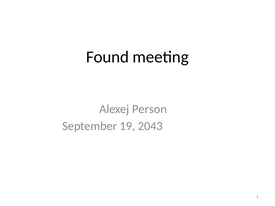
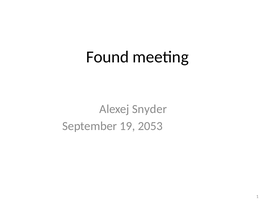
Person: Person -> Snyder (150, 109)
2043: 2043 -> 2053 (150, 126)
